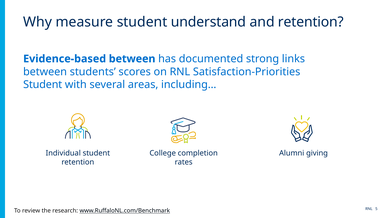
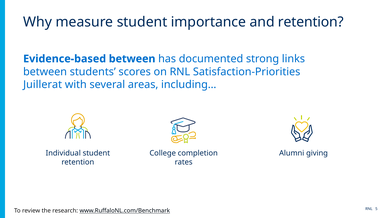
understand: understand -> importance (208, 22)
Student: Student -> Juillerat (43, 85)
